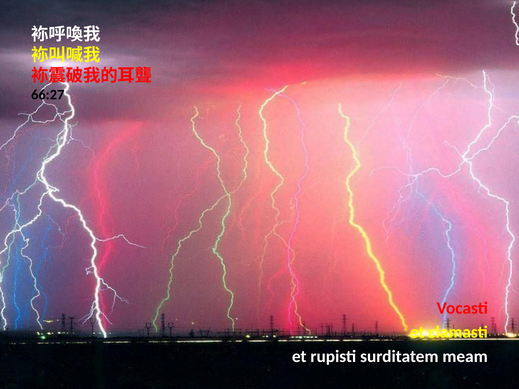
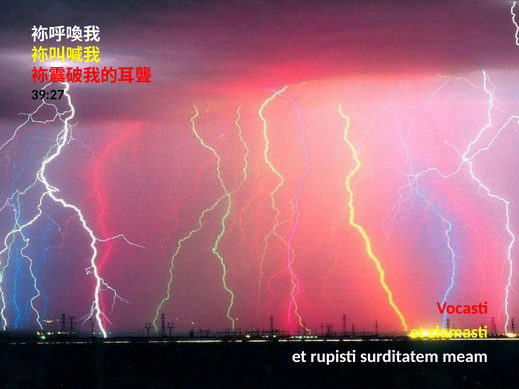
66:27: 66:27 -> 39:27 (48, 95)
